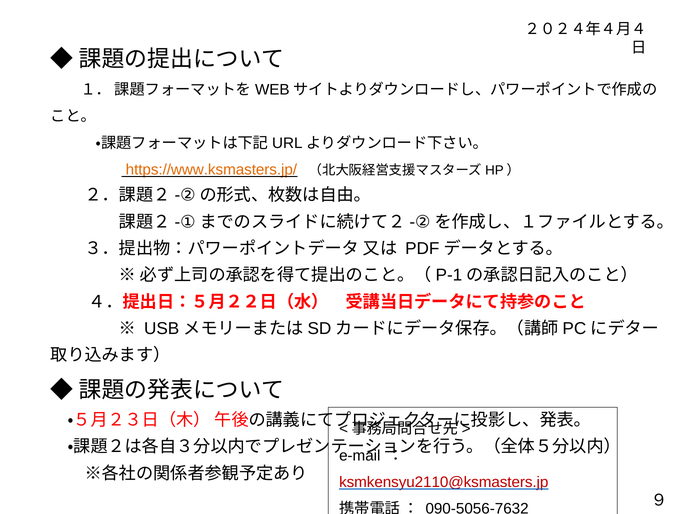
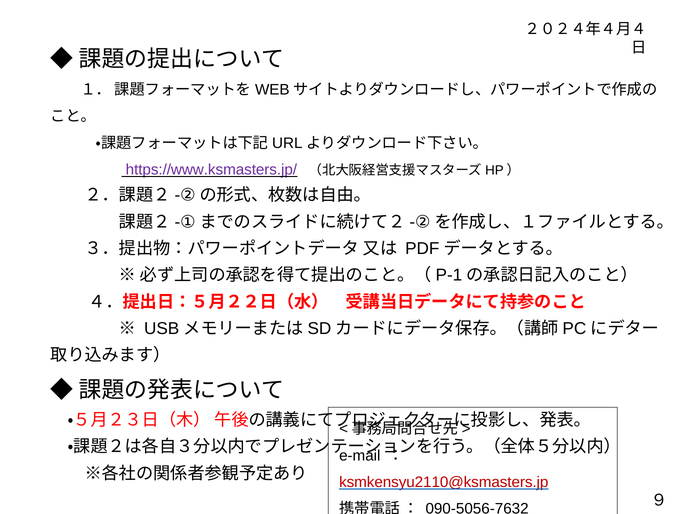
https://www.ksmasters.jp/ colour: orange -> purple (211, 170)
